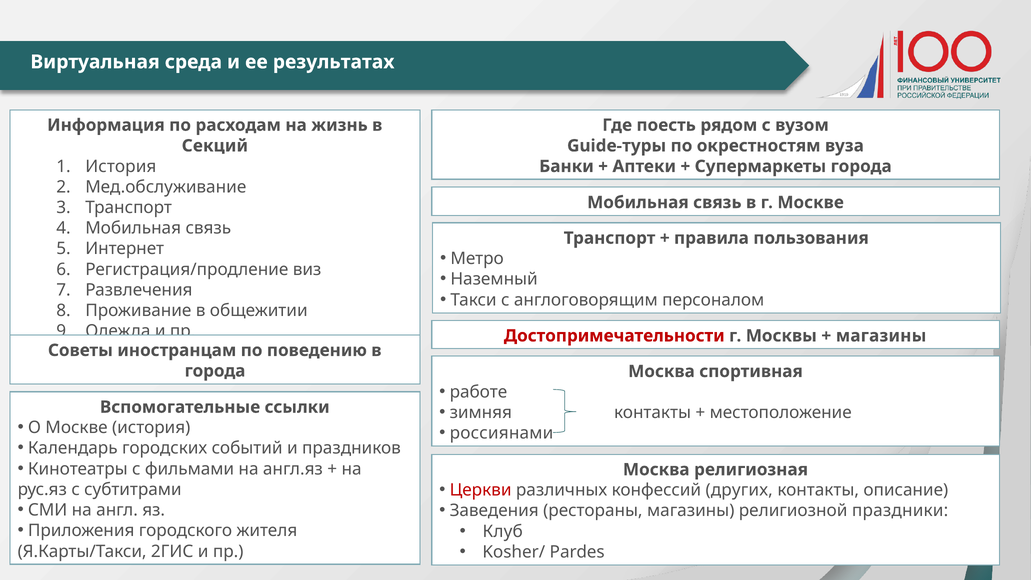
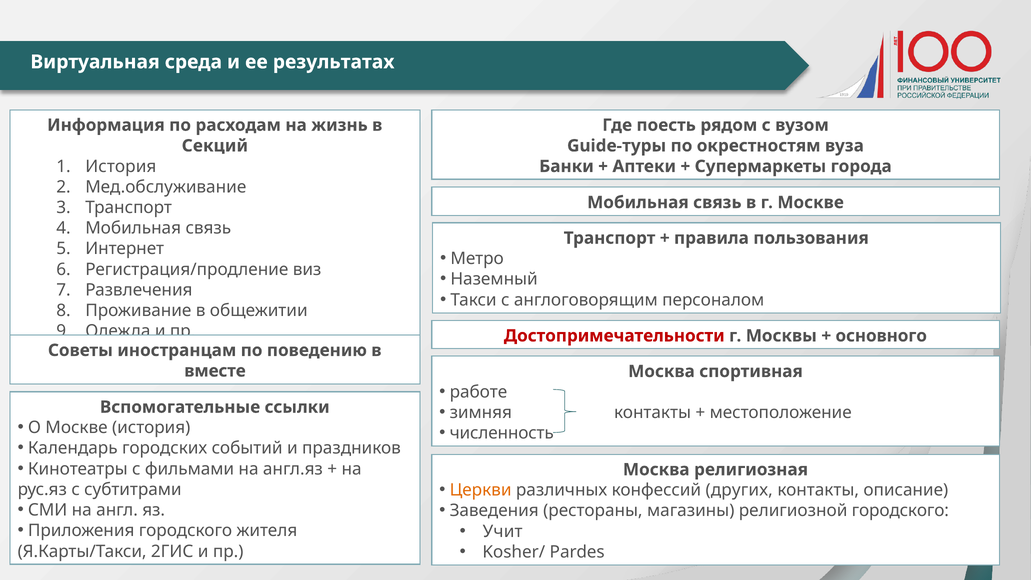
магазины: магазины -> основного (881, 336)
города: города -> вместе (215, 371)
россиянами: россиянами -> численность (502, 433)
Церкви colour: red -> orange (481, 490)
религиозной праздники: праздники -> городского (900, 511)
Клуб: Клуб -> Учит (503, 531)
